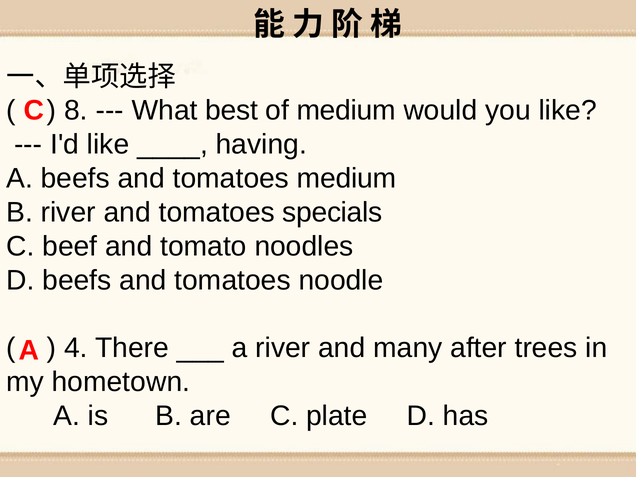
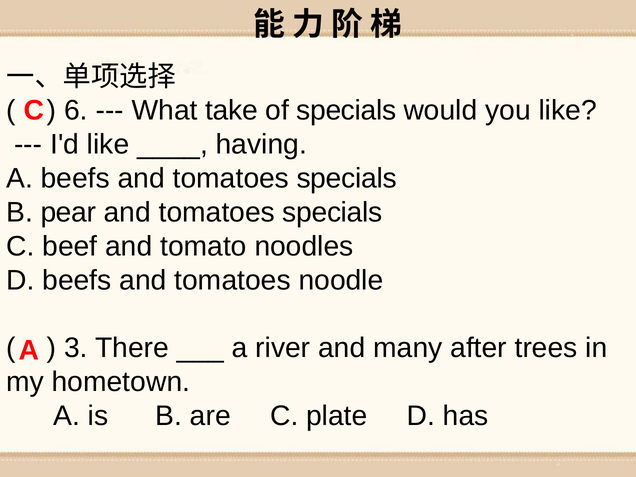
8: 8 -> 6 (76, 111)
best: best -> take (232, 111)
of medium: medium -> specials (346, 111)
beefs and tomatoes medium: medium -> specials (347, 179)
B river: river -> pear (68, 212)
4: 4 -> 3 (76, 348)
